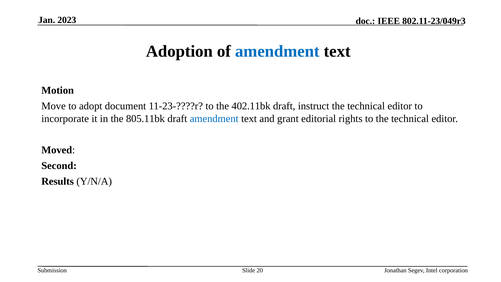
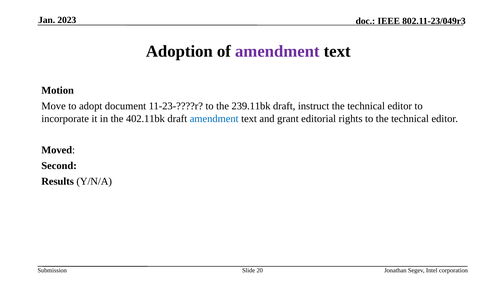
amendment colour: blue -> purple (277, 51)
402.11bk: 402.11bk -> 239.11bk (251, 106)
805.11bk: 805.11bk -> 402.11bk (145, 118)
